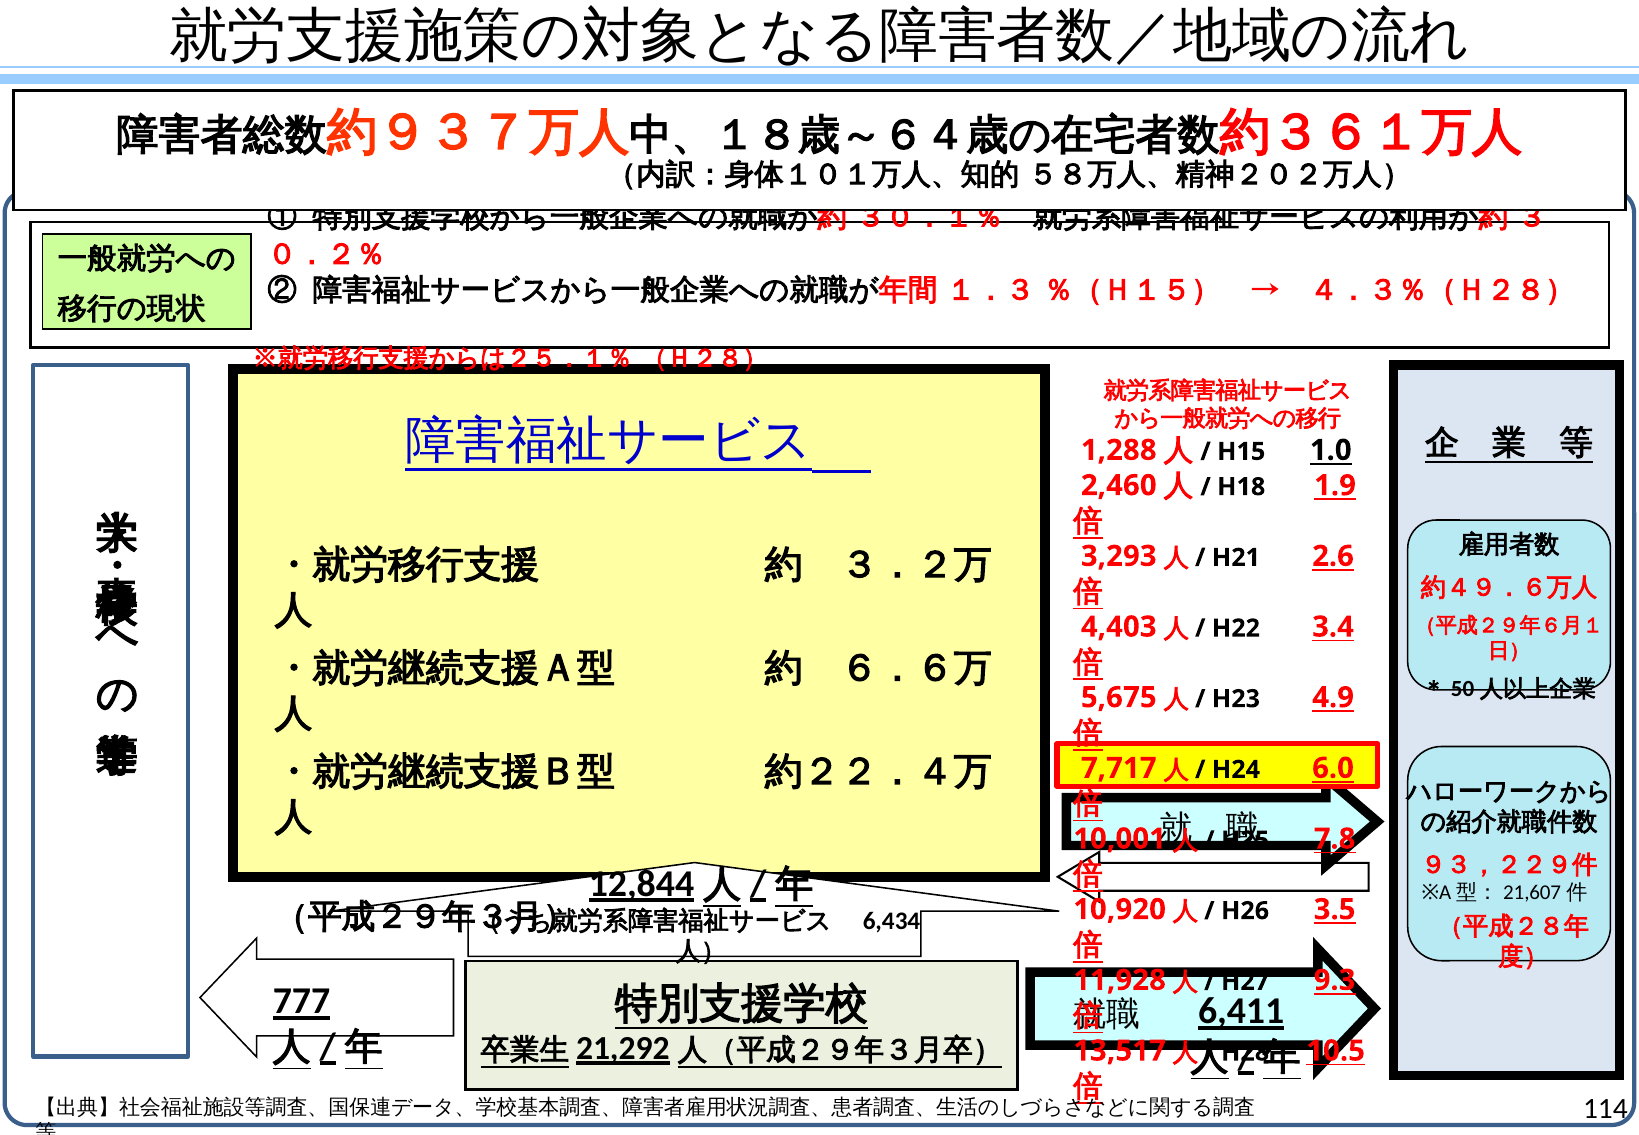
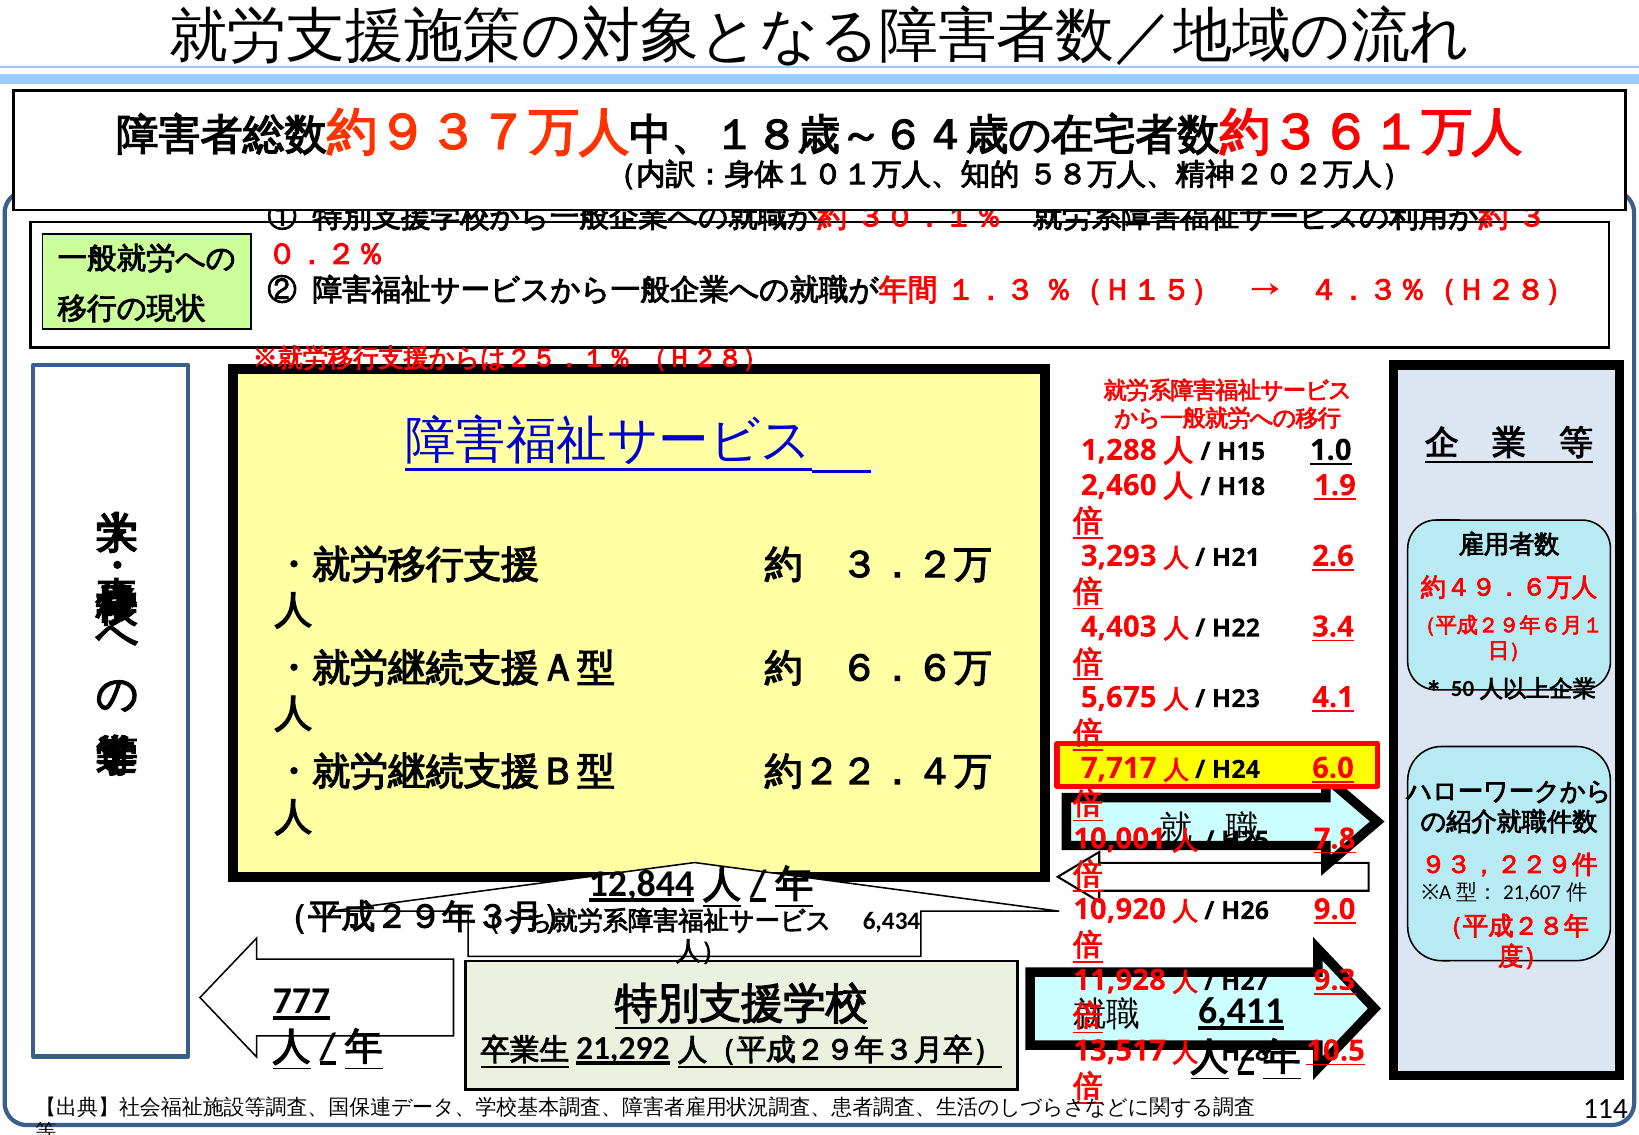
4.9: 4.9 -> 4.1 (1333, 697)
3.5: 3.5 -> 9.0 (1335, 909)
